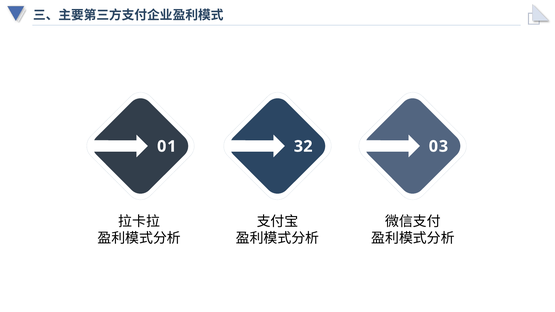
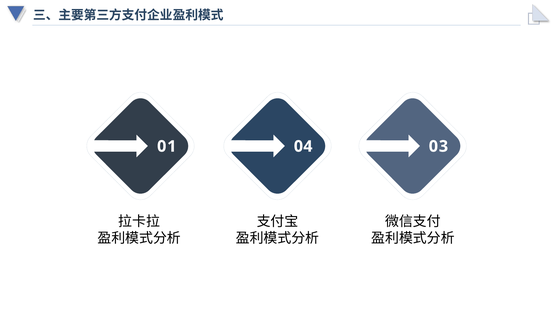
32: 32 -> 04 (303, 146)
